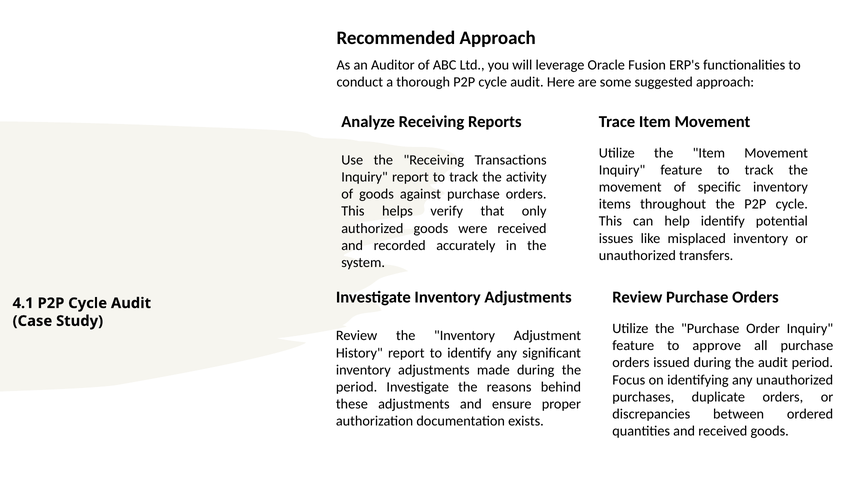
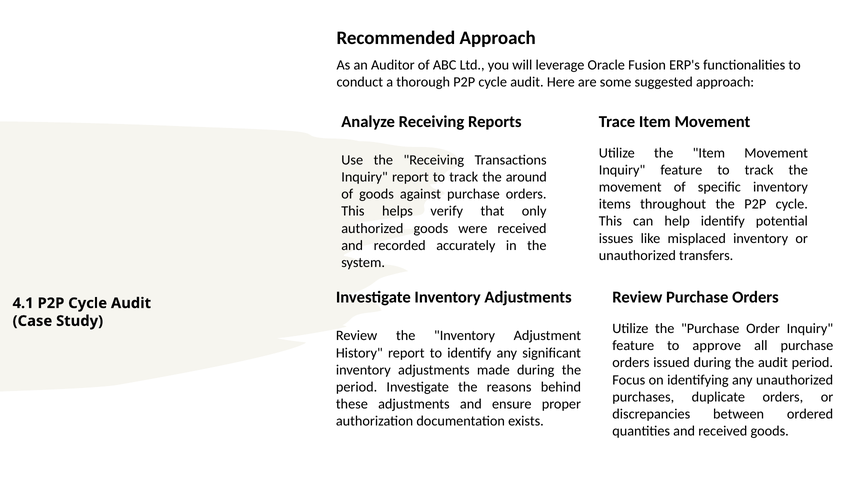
activity: activity -> around (526, 177)
